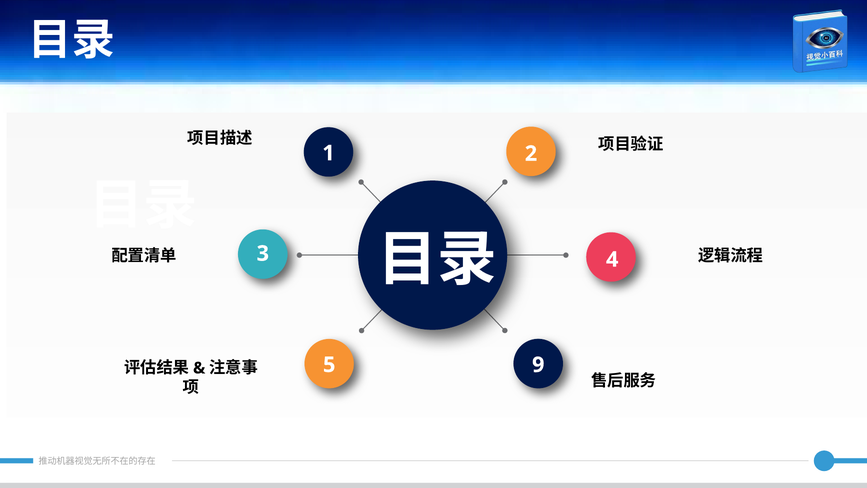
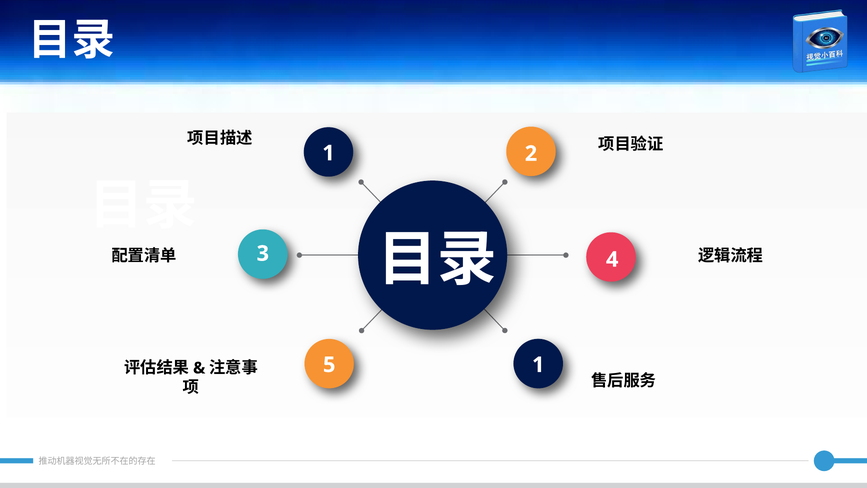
5 9: 9 -> 1 (538, 365)
